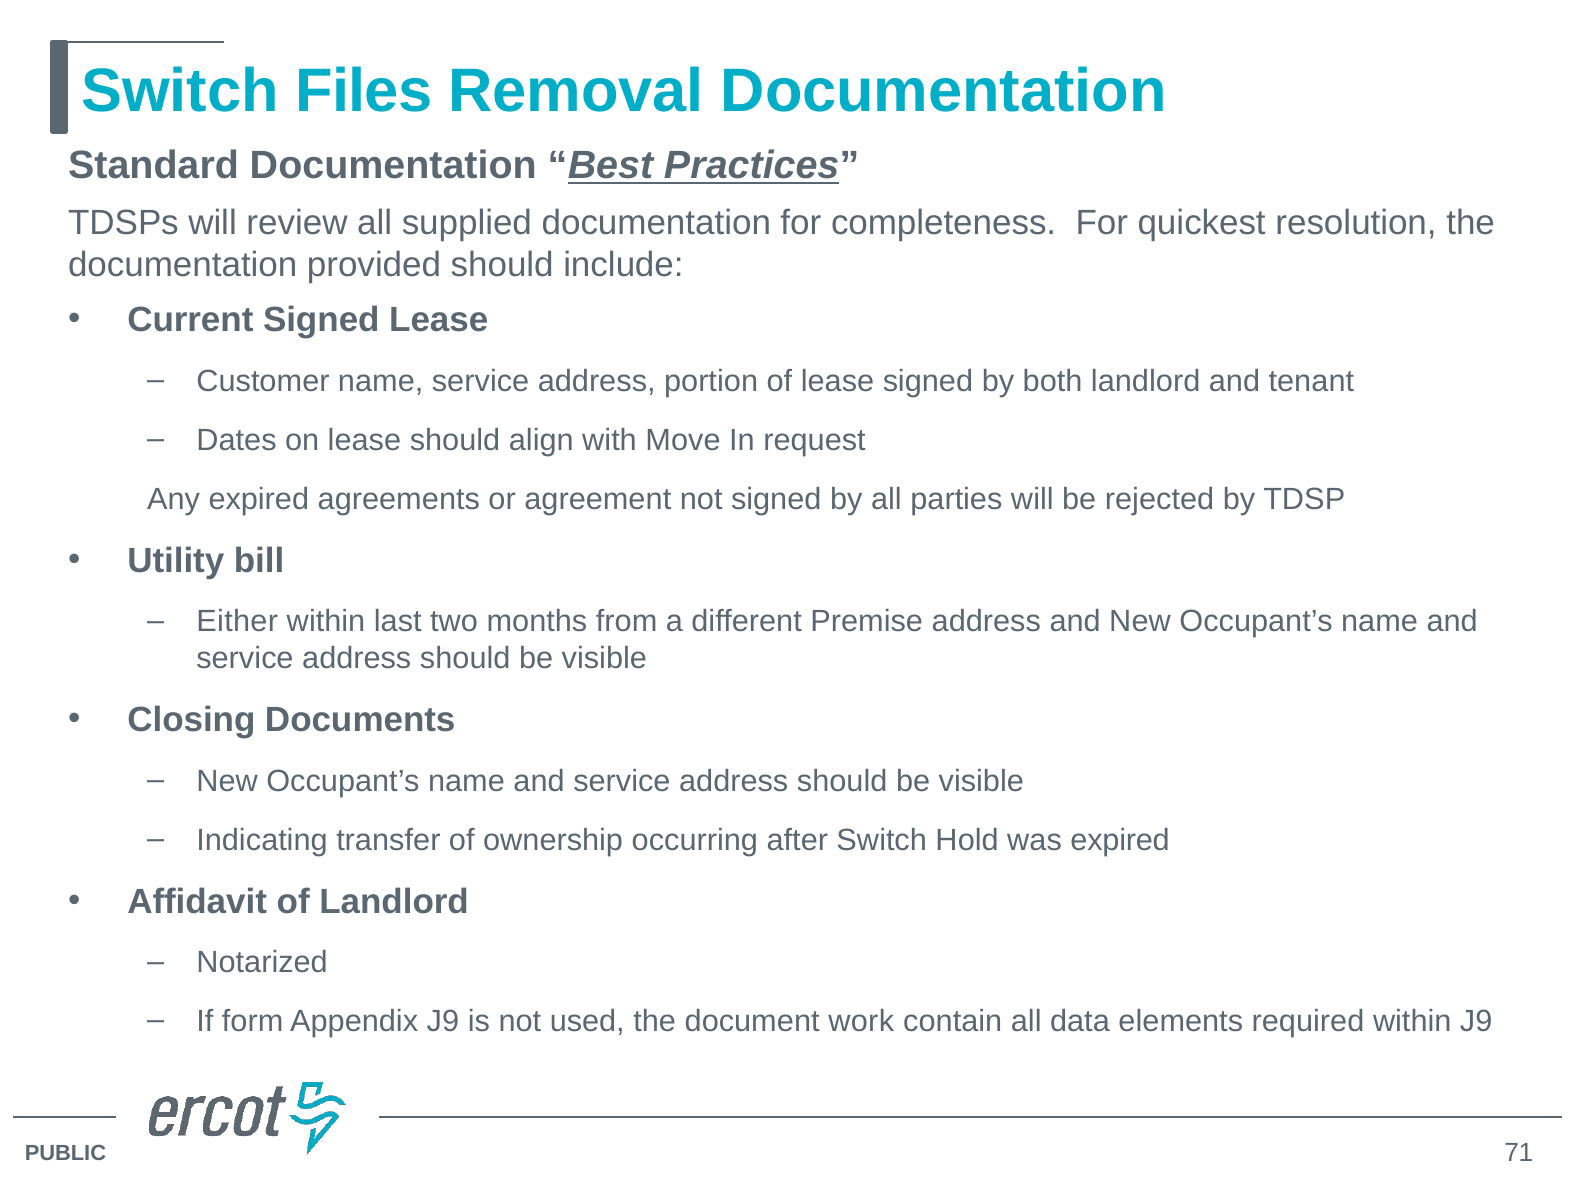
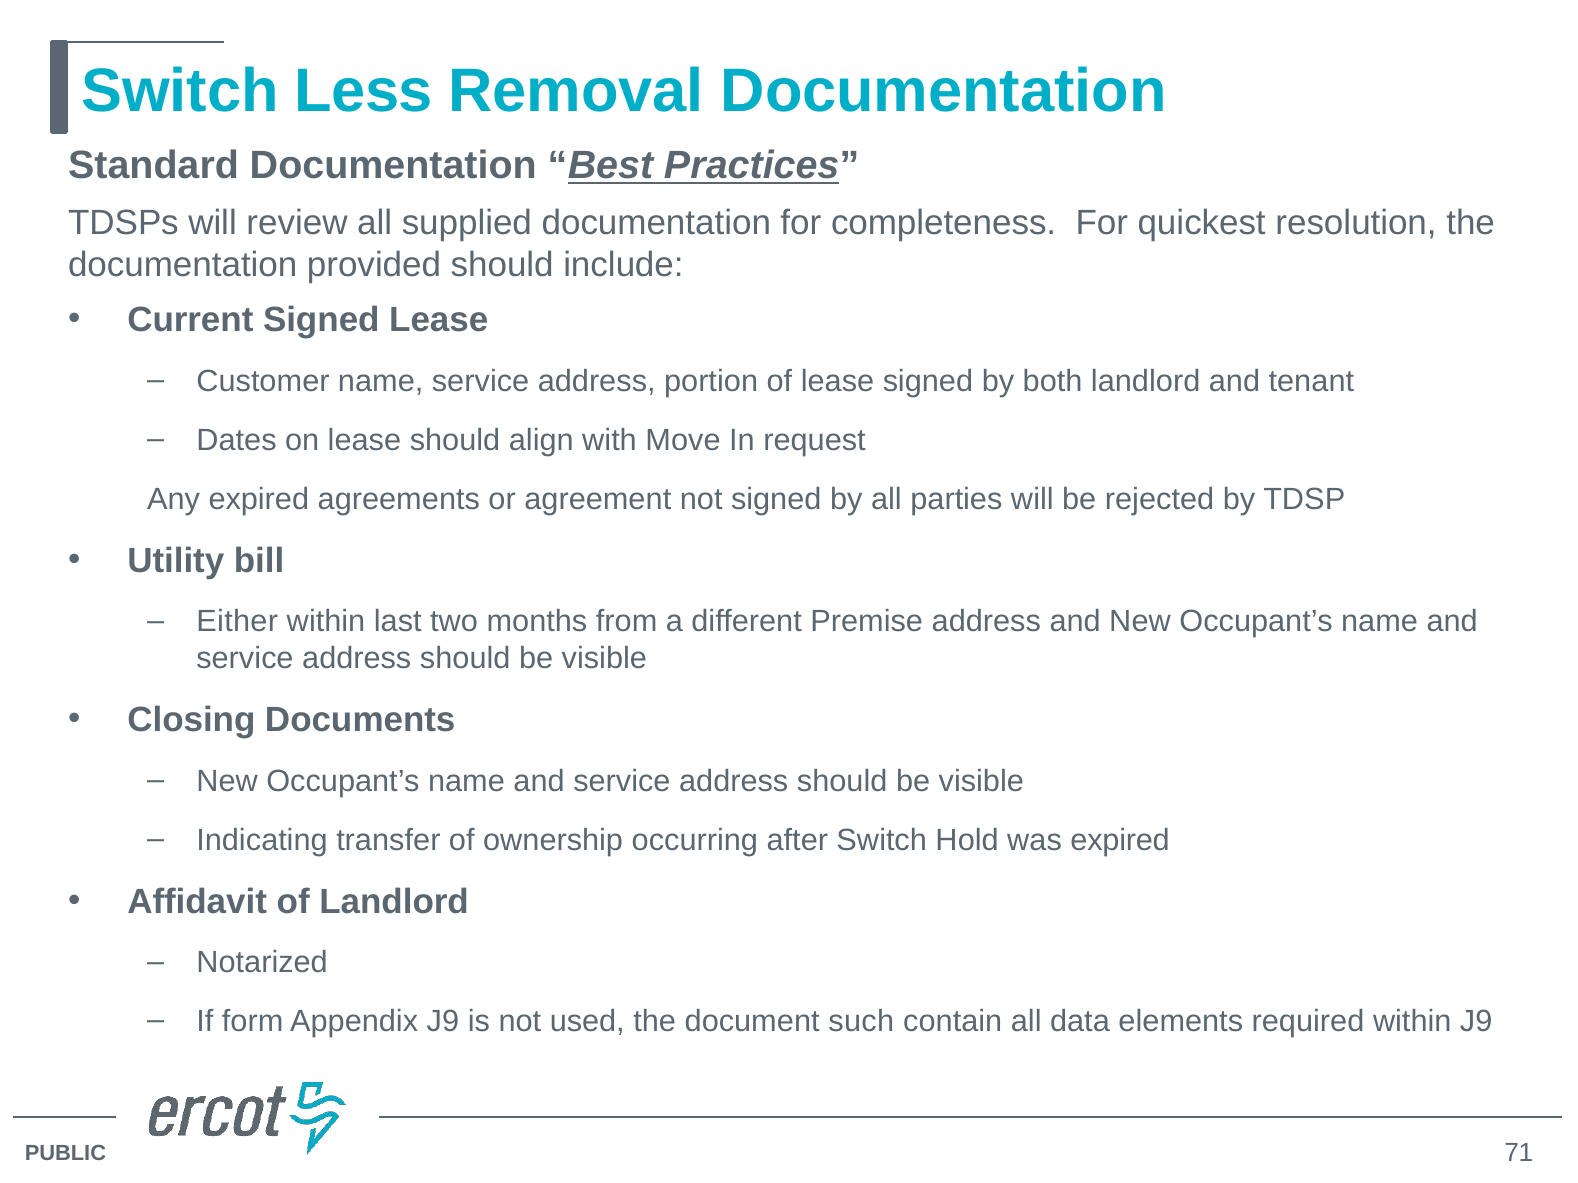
Files: Files -> Less (364, 91)
work: work -> such (861, 1022)
